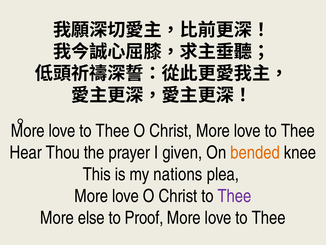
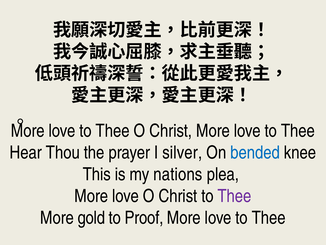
given: given -> silver (182, 152)
bended colour: orange -> blue (255, 152)
else: else -> gold (91, 217)
